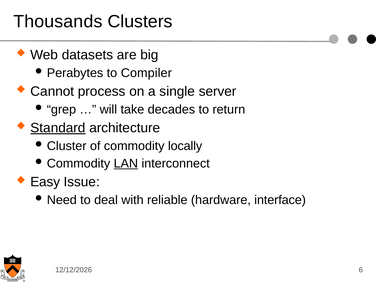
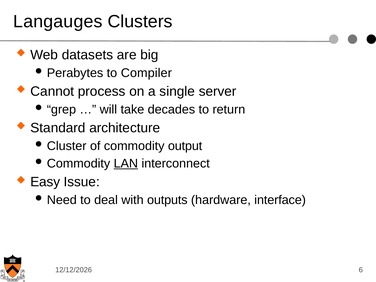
Thousands: Thousands -> Langauges (58, 22)
Standard underline: present -> none (58, 128)
locally: locally -> output (185, 146)
reliable: reliable -> outputs (167, 200)
